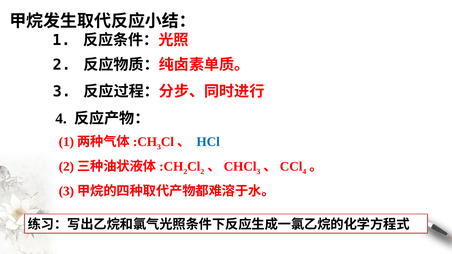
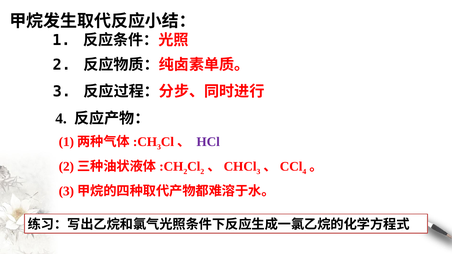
HCl colour: blue -> purple (208, 142)
